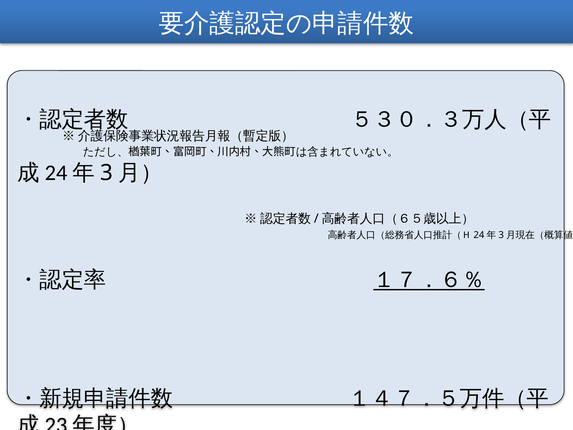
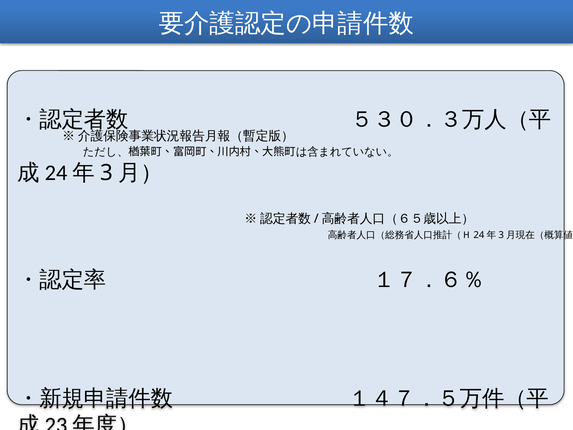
１７．６％ underline: present -> none (429, 280)
